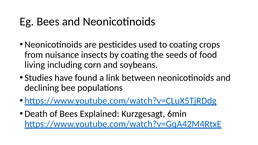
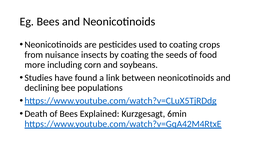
living: living -> more (35, 65)
